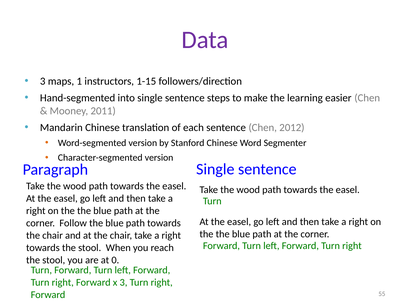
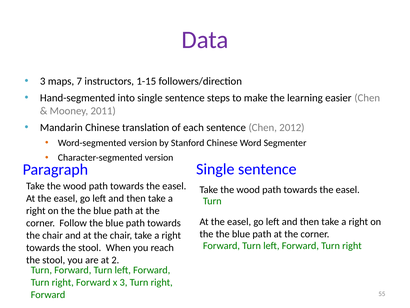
1: 1 -> 7 (79, 81)
0: 0 -> 2 (115, 260)
